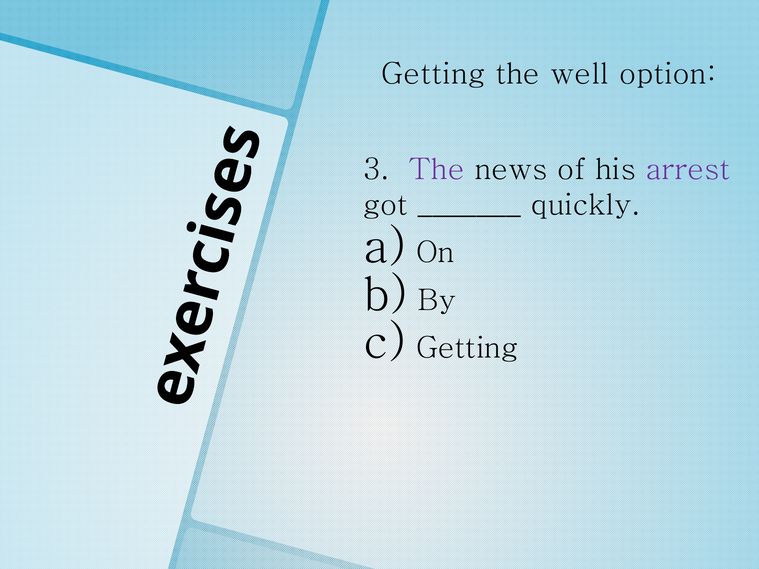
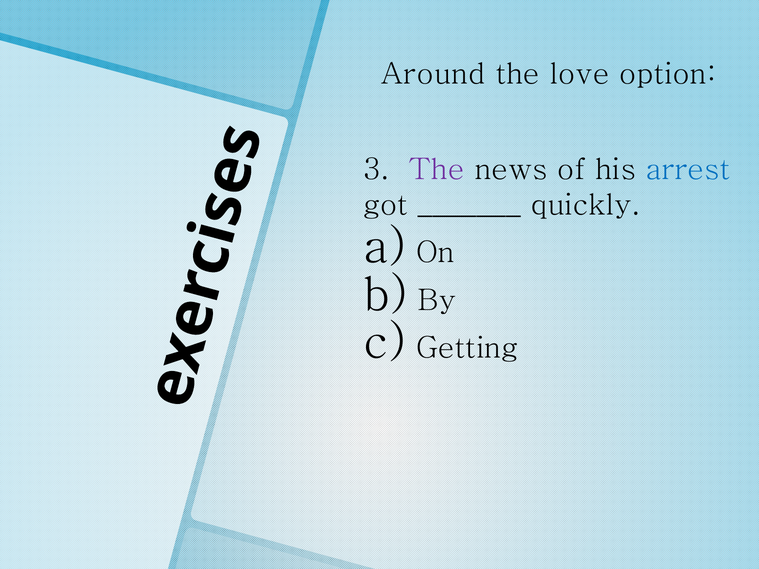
Getting: Getting -> Around (433, 74)
well: well -> love (580, 74)
arrest colour: purple -> blue (688, 170)
